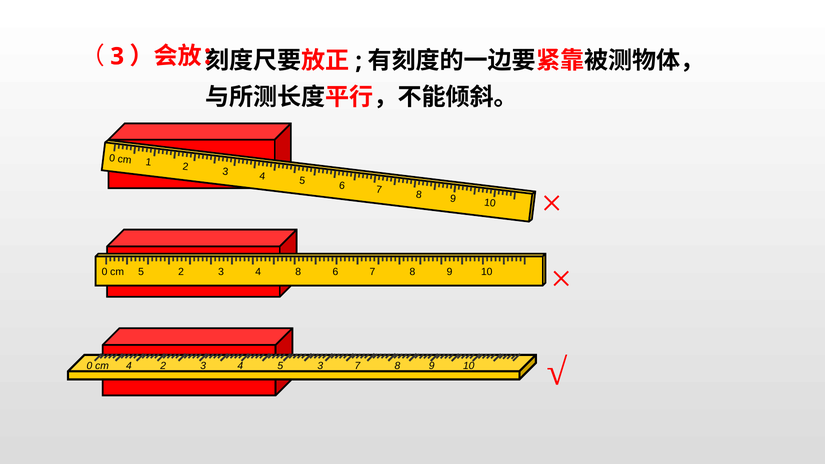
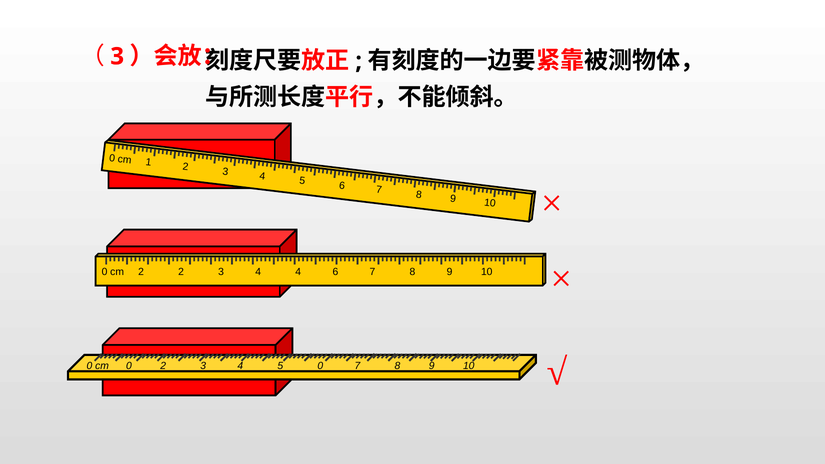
cm 5: 5 -> 2 (141, 272)
4 8: 8 -> 4 (298, 272)
cm 4: 4 -> 0 (129, 366)
5 3: 3 -> 0 (320, 366)
